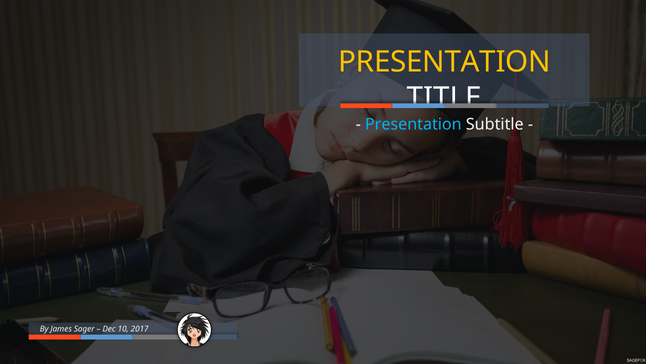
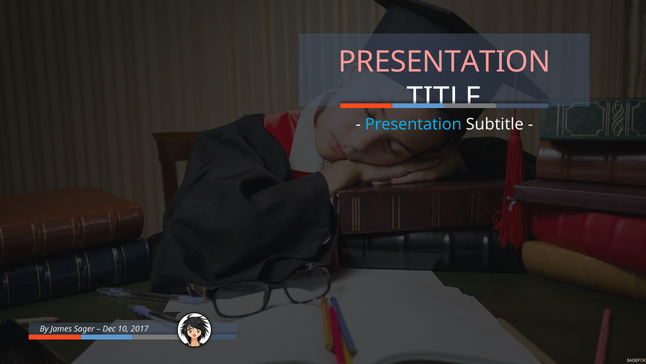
PRESENTATION colour: yellow -> pink (444, 62)
